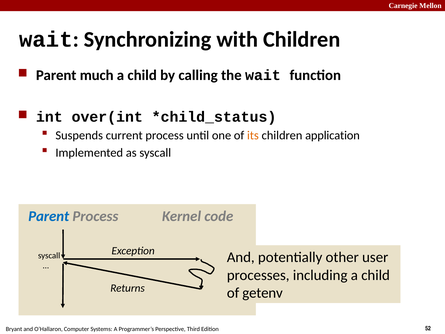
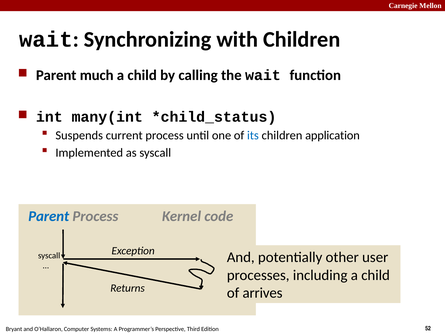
over(int: over(int -> many(int (107, 117)
its colour: orange -> blue (253, 135)
getenv: getenv -> arrives (263, 293)
